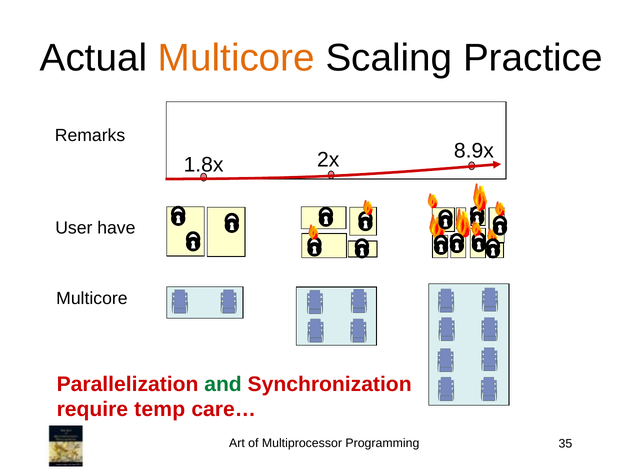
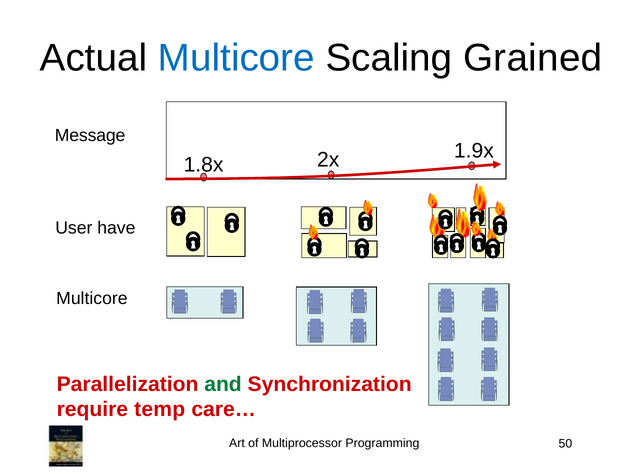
Multicore colour: orange -> blue (236, 58)
Practice: Practice -> Grained (533, 58)
Remarks: Remarks -> Message (90, 136)
8.9x: 8.9x -> 1.9x (474, 151)
35: 35 -> 50 (565, 444)
